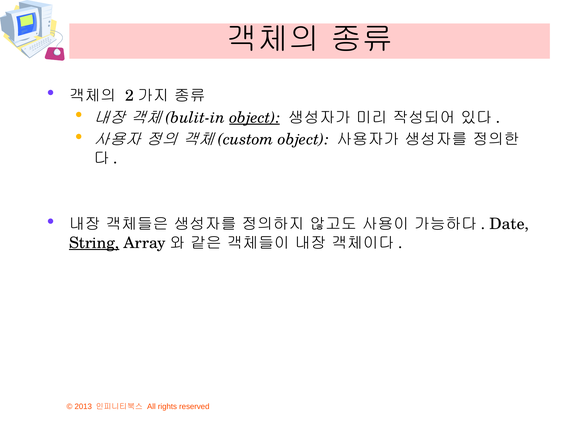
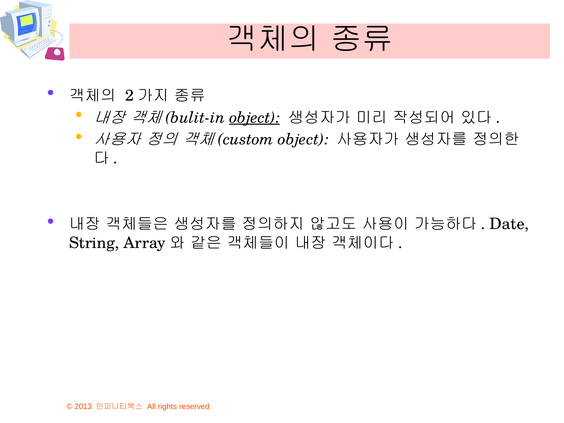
String underline: present -> none (94, 243)
